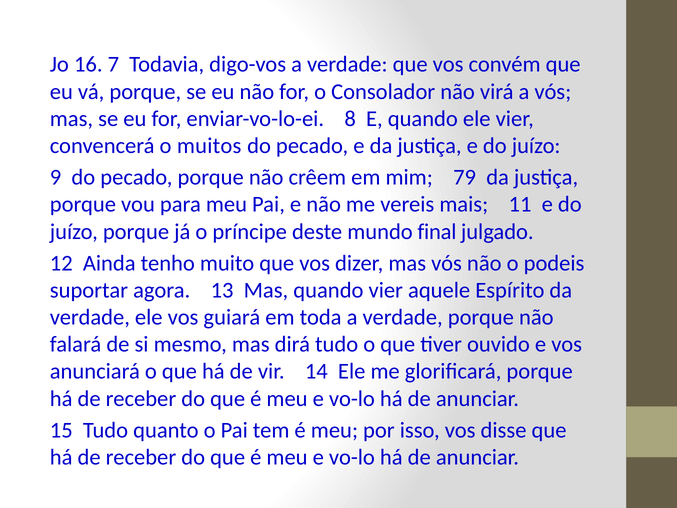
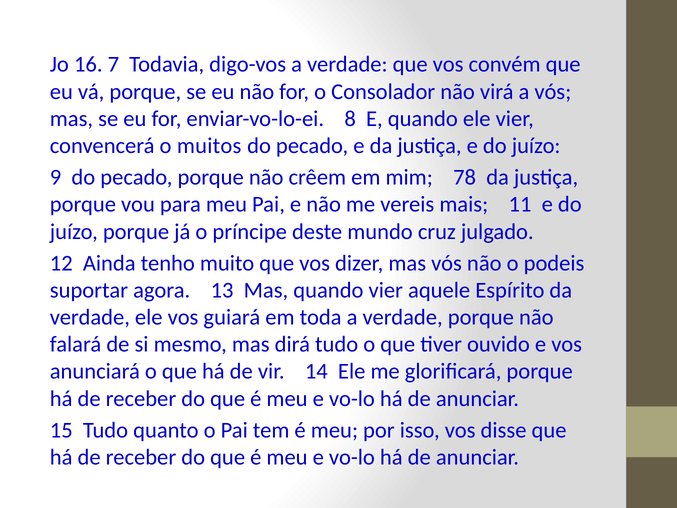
79: 79 -> 78 (465, 177)
final: final -> cruz (437, 231)
